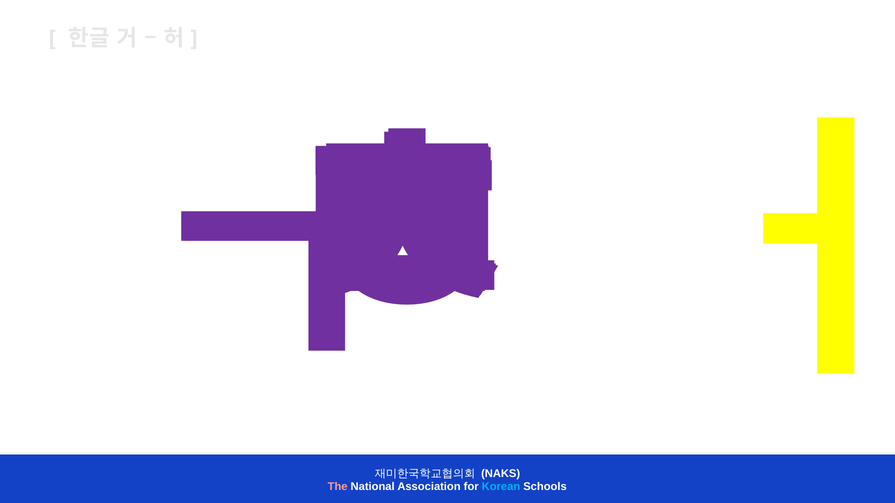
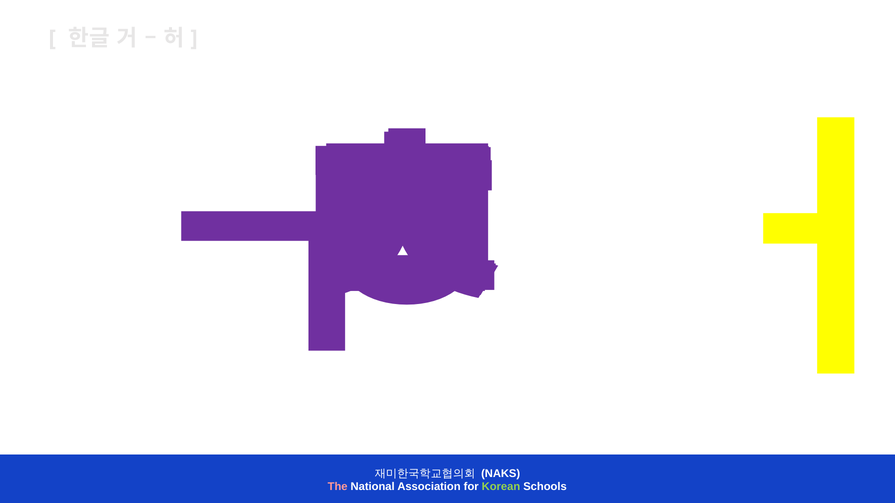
Korean colour: light blue -> light green (501, 487)
